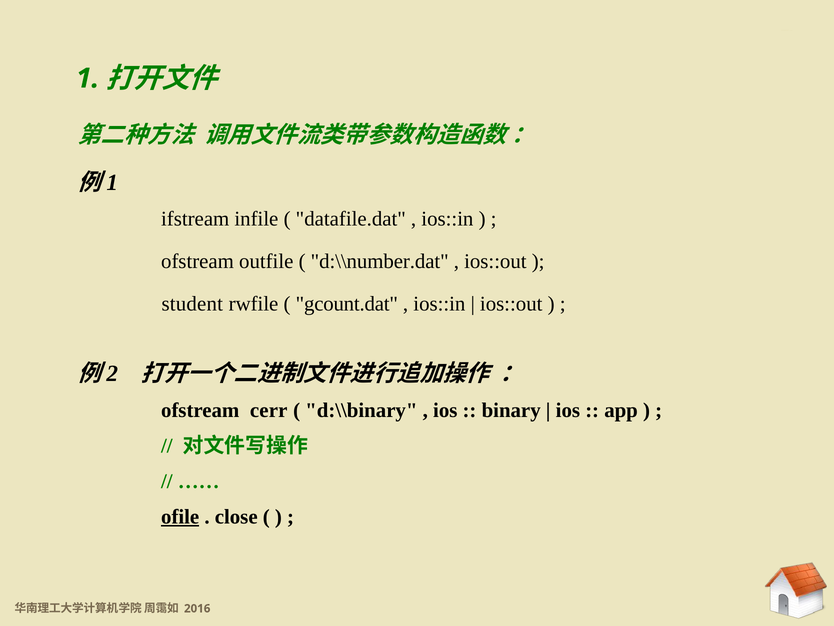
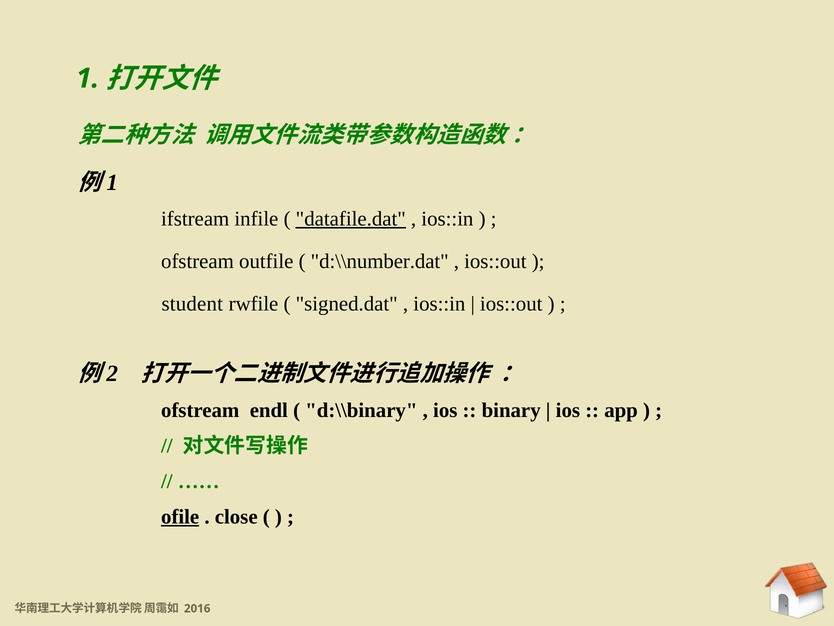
datafile.dat underline: none -> present (351, 219)
gcount.dat: gcount.dat -> signed.dat (347, 304)
cerr: cerr -> endl (269, 410)
